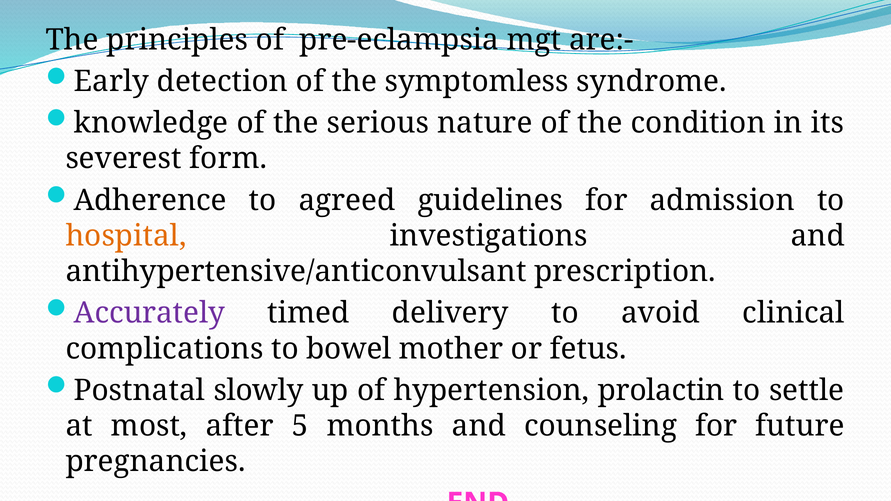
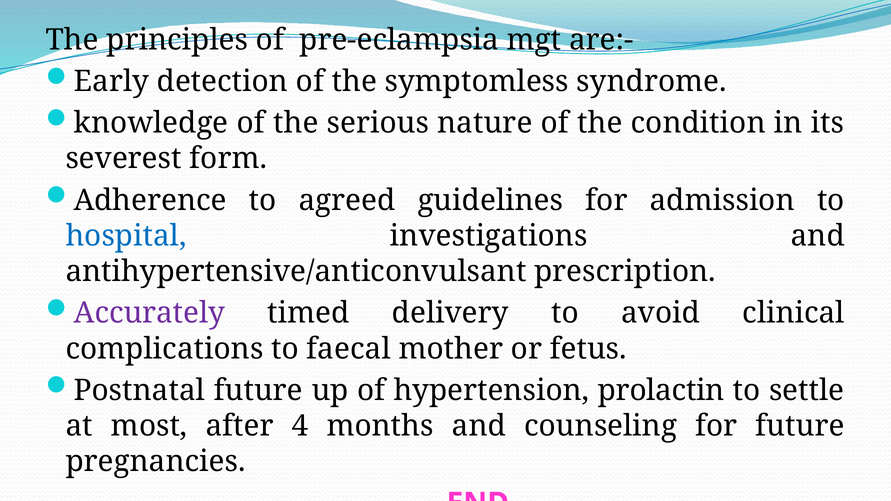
hospital colour: orange -> blue (126, 236)
bowel: bowel -> faecal (349, 349)
Postnatal slowly: slowly -> future (258, 390)
5: 5 -> 4 (300, 426)
